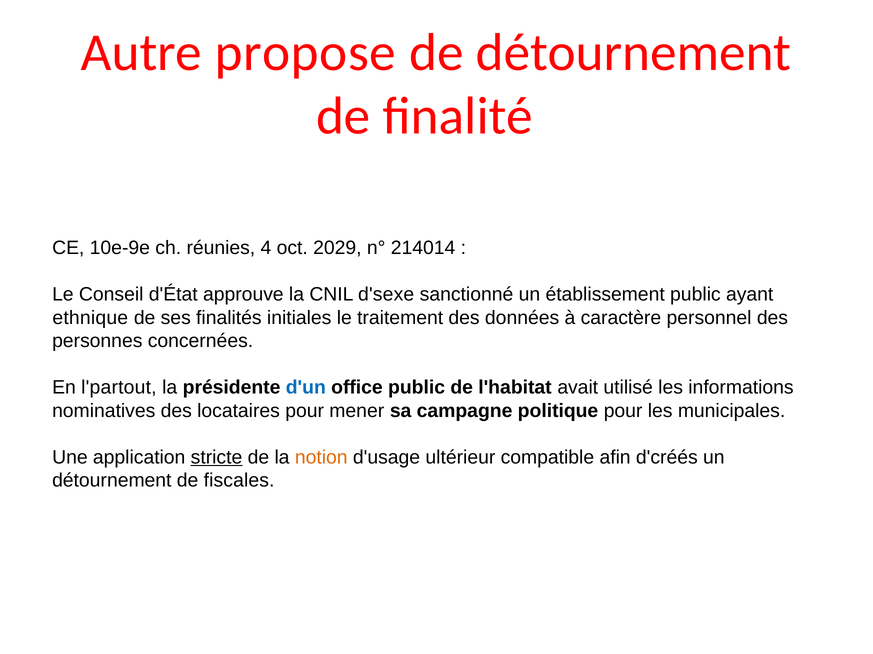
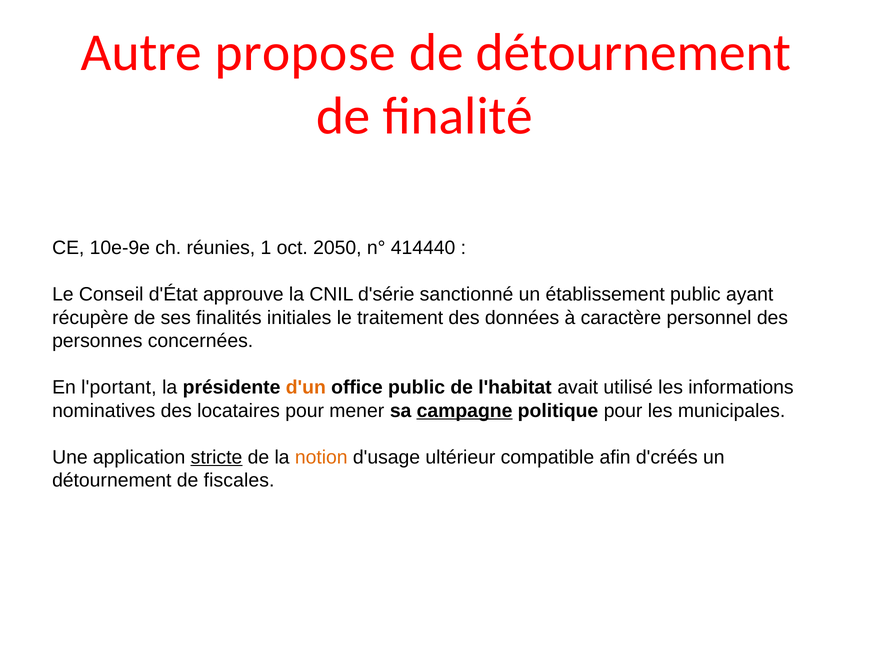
4: 4 -> 1 (266, 248)
2029: 2029 -> 2050 (337, 248)
214014: 214014 -> 414440 (423, 248)
d'sexe: d'sexe -> d'série (386, 295)
ethnique: ethnique -> récupère (90, 318)
l'partout: l'partout -> l'portant (119, 388)
d'un colour: blue -> orange (306, 388)
campagne underline: none -> present (465, 411)
